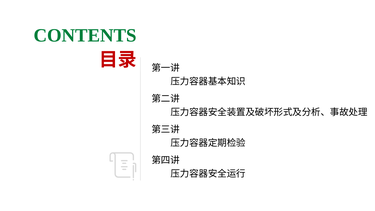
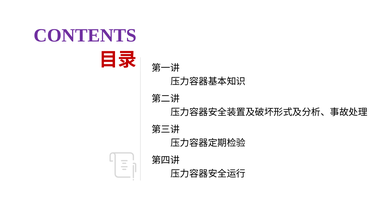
CONTENTS colour: green -> purple (85, 35)
